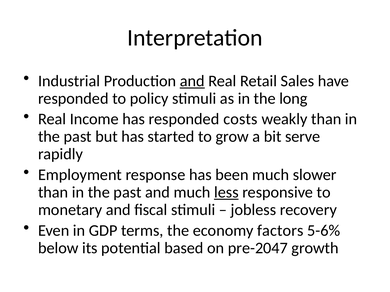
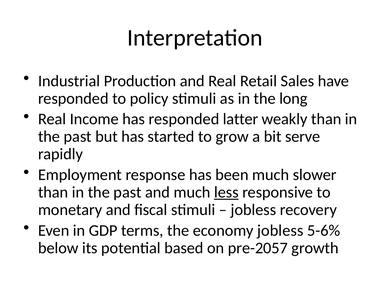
and underline: present -> none (192, 81)
costs: costs -> latter (241, 119)
economy factors: factors -> jobless (280, 231)
pre-2047: pre-2047 -> pre-2057 (258, 248)
